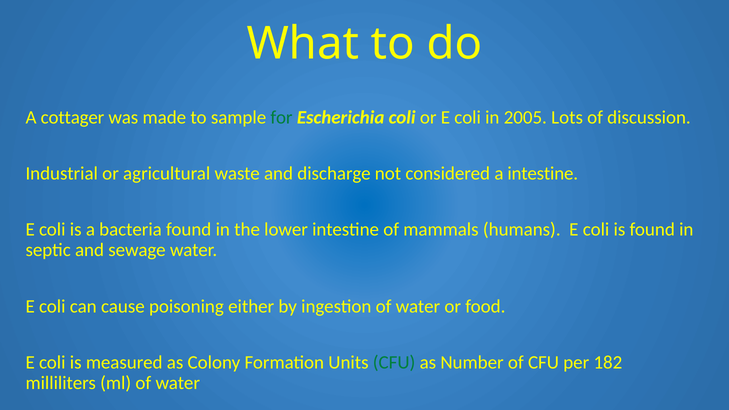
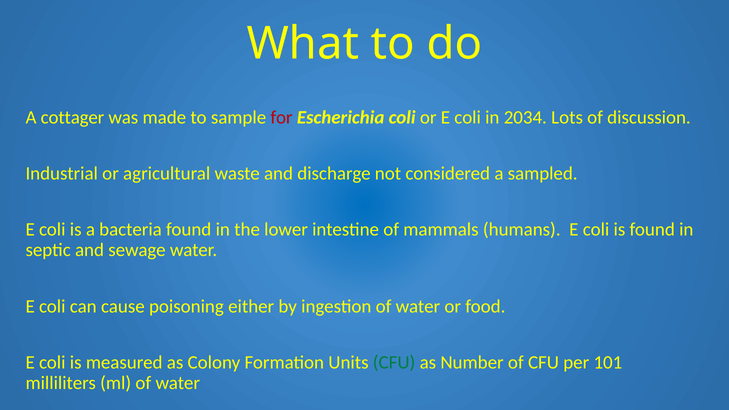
for colour: green -> red (282, 117)
2005: 2005 -> 2034 (525, 117)
a intestine: intestine -> sampled (543, 174)
182: 182 -> 101 (608, 363)
